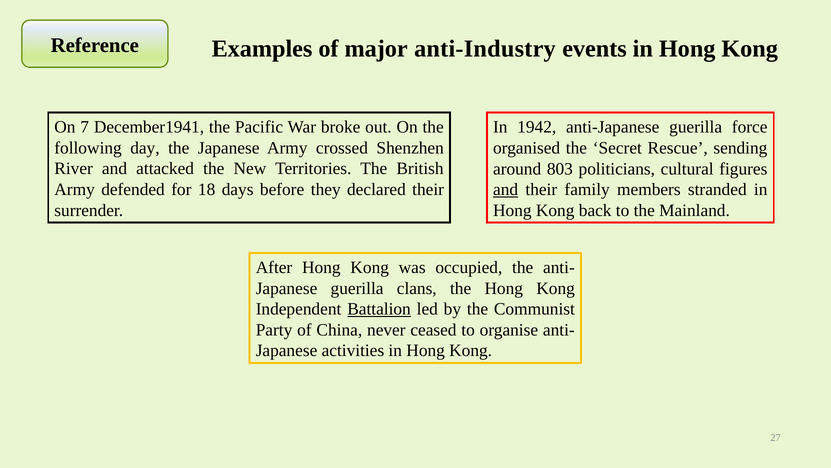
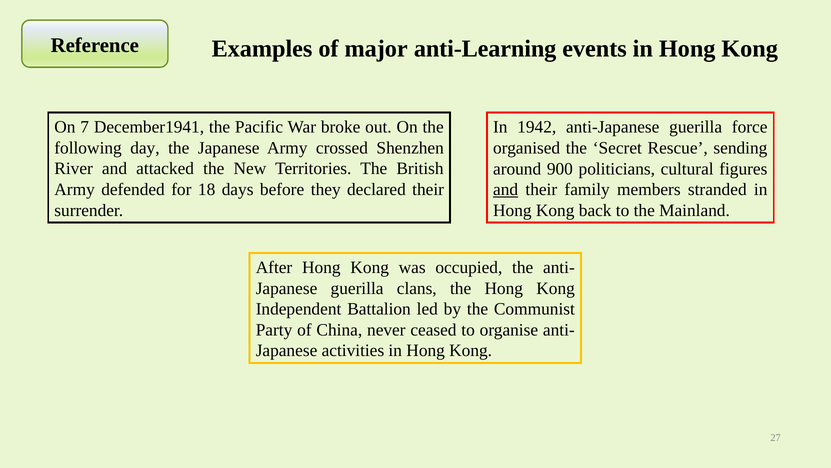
anti-Industry: anti-Industry -> anti-Learning (485, 49)
803: 803 -> 900 (560, 169)
Battalion underline: present -> none (379, 309)
